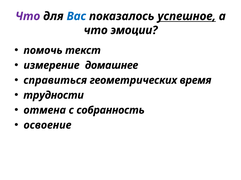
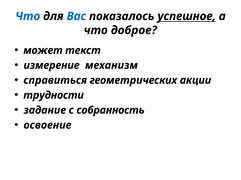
Что colour: purple -> blue (28, 16)
эмоции: эмоции -> доброе (134, 30)
помочь: помочь -> может (43, 51)
домашнее: домашнее -> механизм (111, 66)
время: время -> акции (196, 81)
отмена: отмена -> задание (45, 111)
